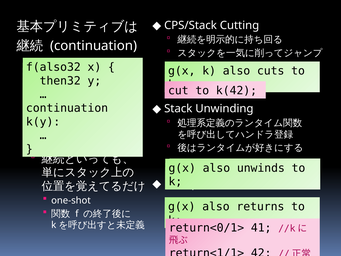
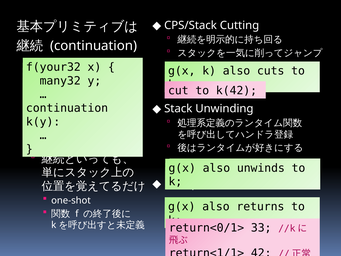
f(also32: f(also32 -> f(your32 (53, 67)
then32: then32 -> many32 (60, 81)
41: 41 -> 33 (261, 228)
